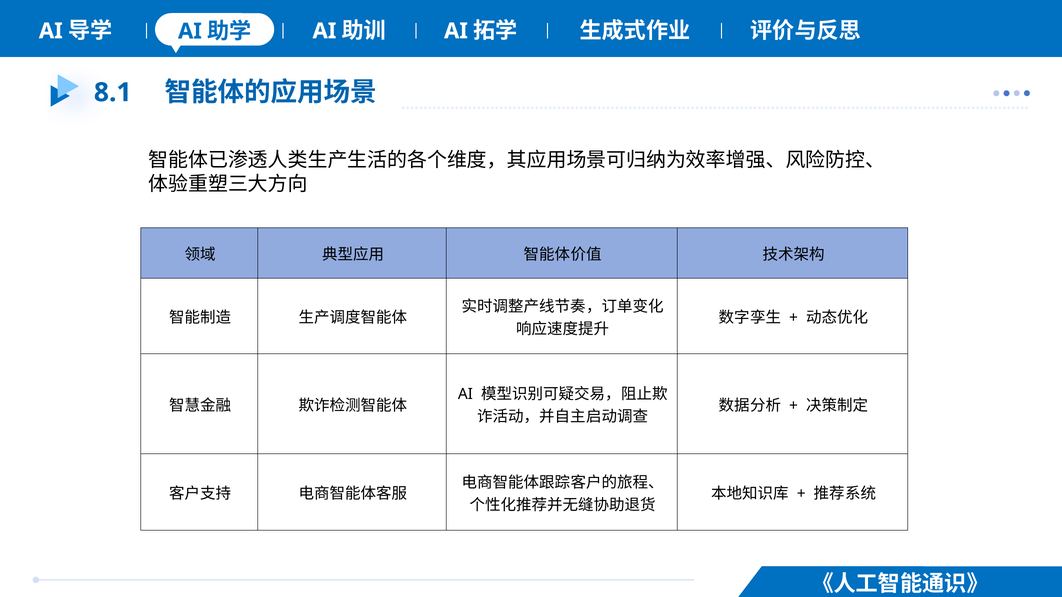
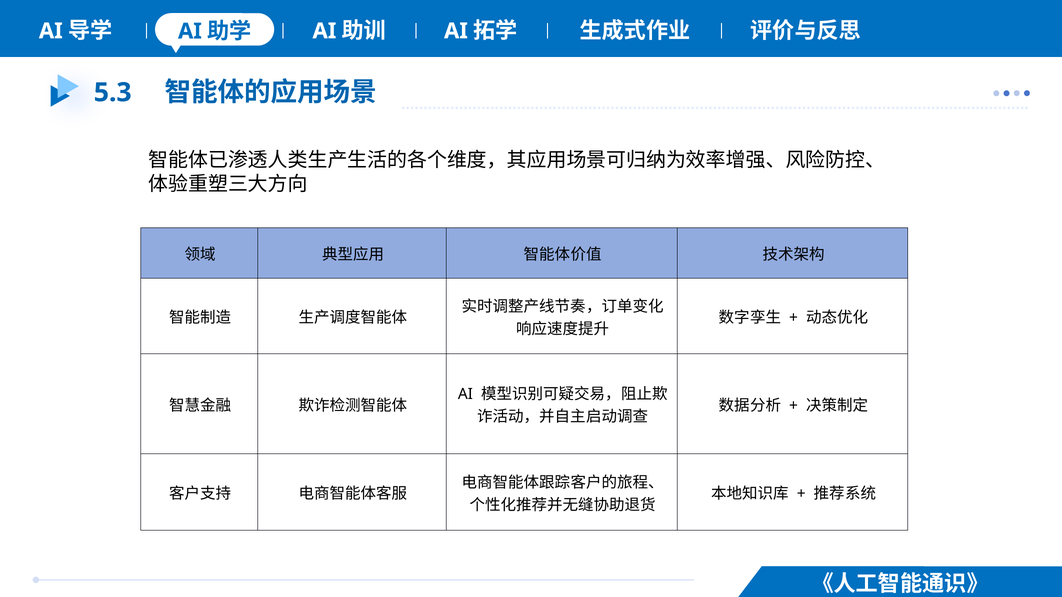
8.1: 8.1 -> 5.3 (113, 93)
